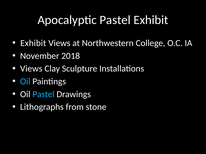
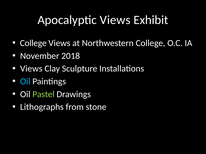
Apocalyptic Pastel: Pastel -> Views (115, 20)
Exhibit: Exhibit -> College (33, 43)
Pastel colour: light blue -> light green (43, 95)
